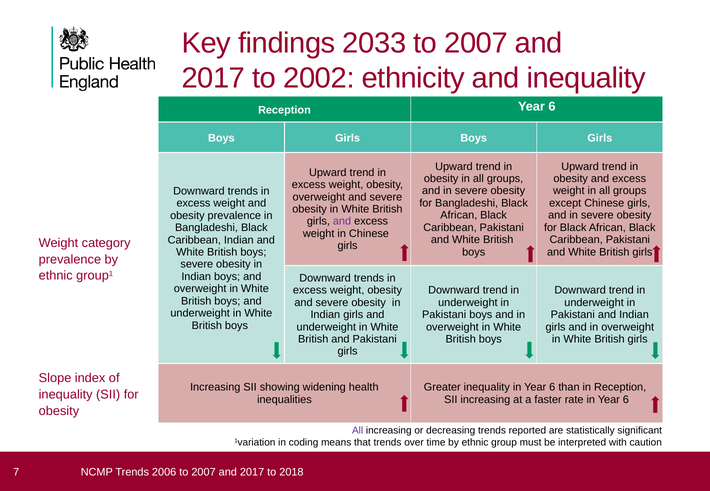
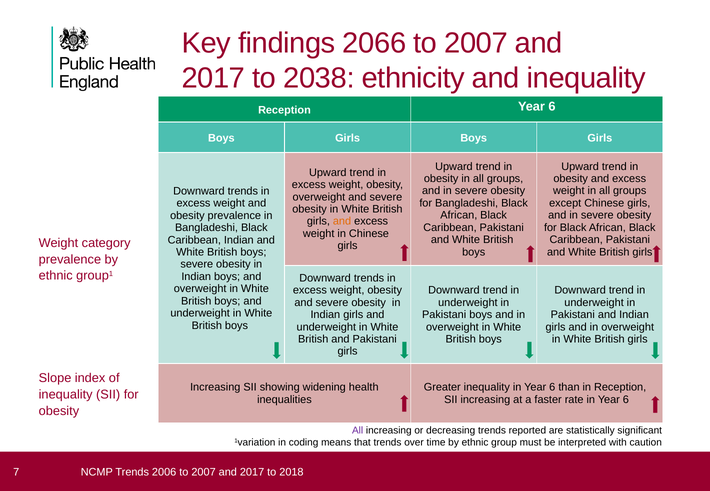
2033: 2033 -> 2066 (374, 43)
2002: 2002 -> 2038 (319, 78)
and colour: purple -> orange (342, 222)
